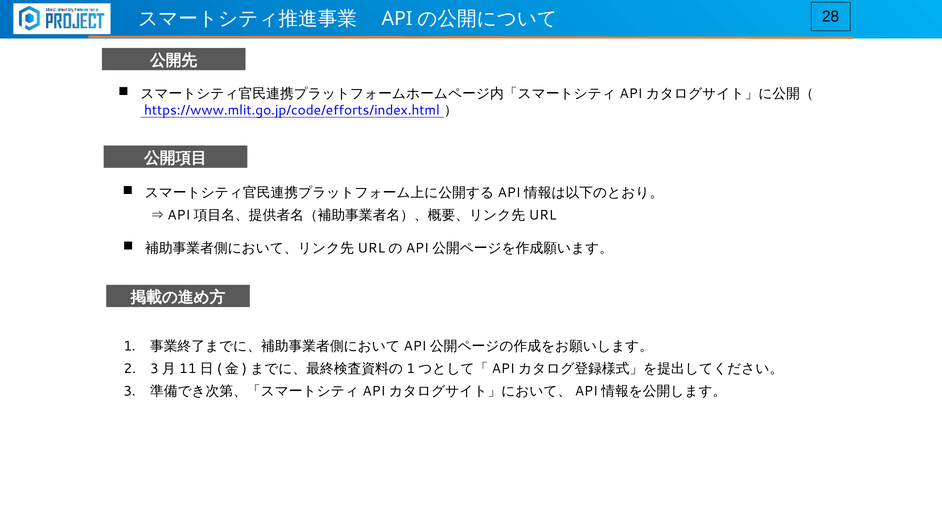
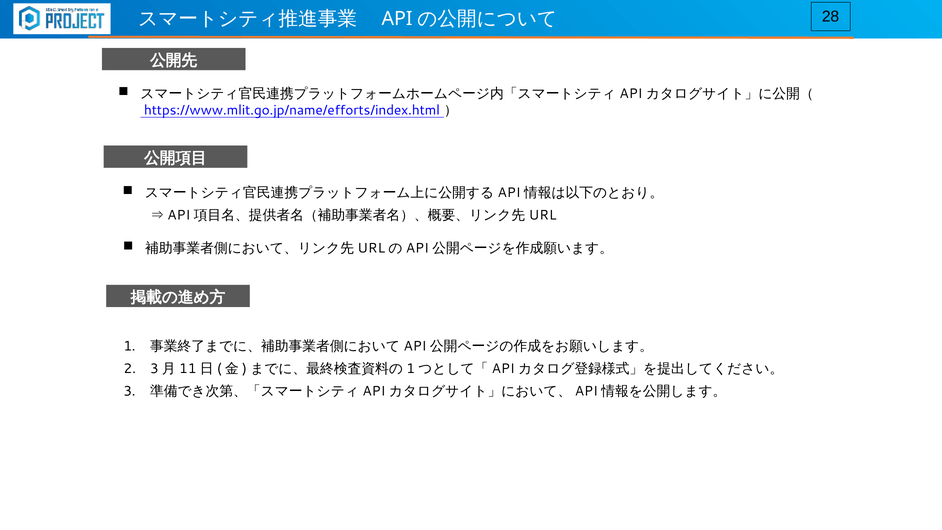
https://www.mlit.go.jp/code/efforts/index.html: https://www.mlit.go.jp/code/efforts/index.html -> https://www.mlit.go.jp/name/efforts/index.html (292, 110)
